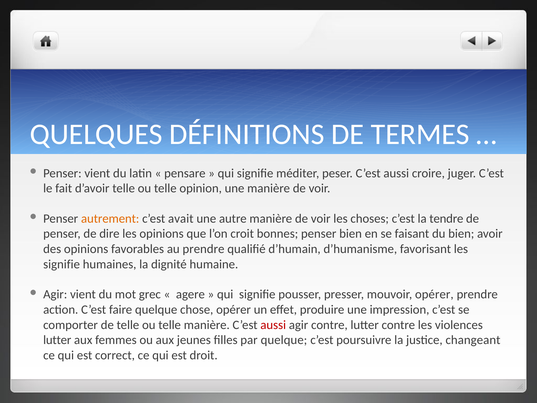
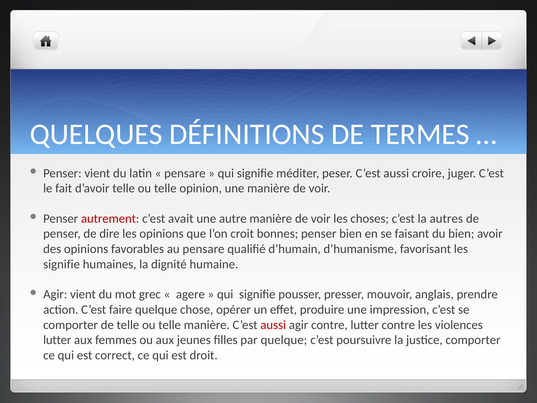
autrement colour: orange -> red (110, 218)
tendre: tendre -> autres (446, 218)
au prendre: prendre -> pensare (203, 249)
mouvoir opérer: opérer -> anglais (434, 294)
justice changeant: changeant -> comporter (473, 340)
